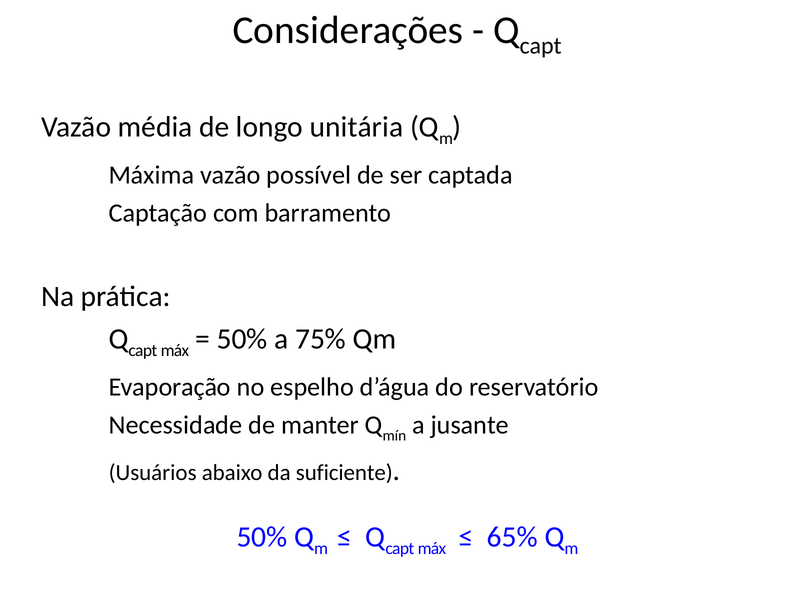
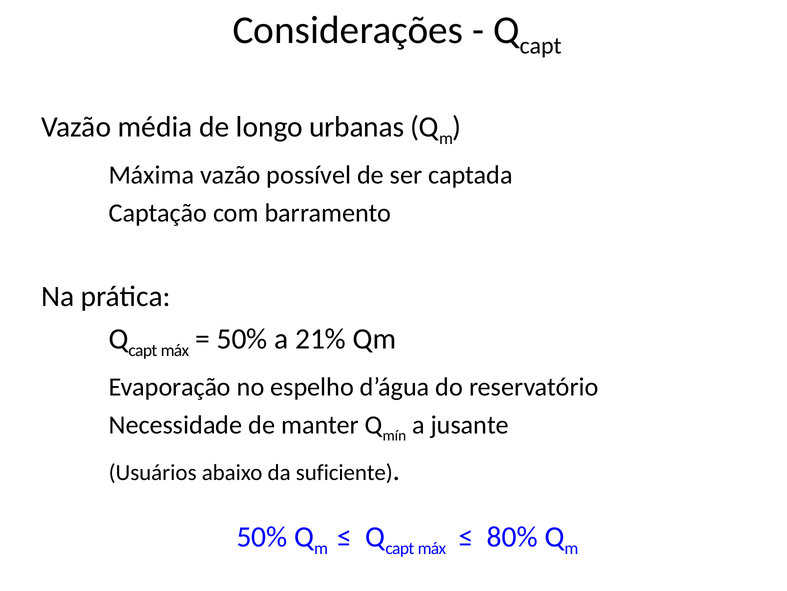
unitária: unitária -> urbanas (357, 127)
75%: 75% -> 21% (321, 339)
65%: 65% -> 80% (512, 536)
